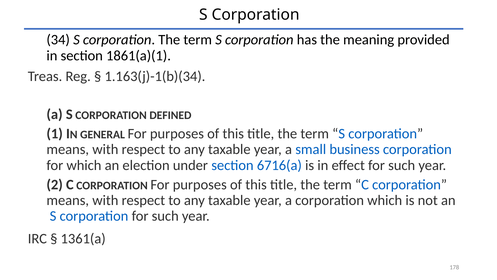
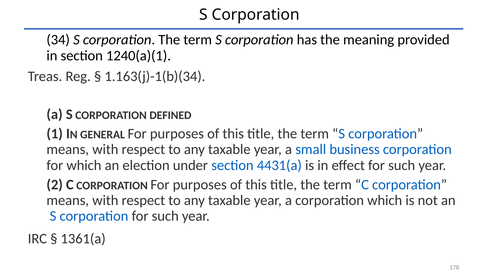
1861(a)(1: 1861(a)(1 -> 1240(a)(1 (139, 55)
6716(a: 6716(a -> 4431(a (279, 165)
